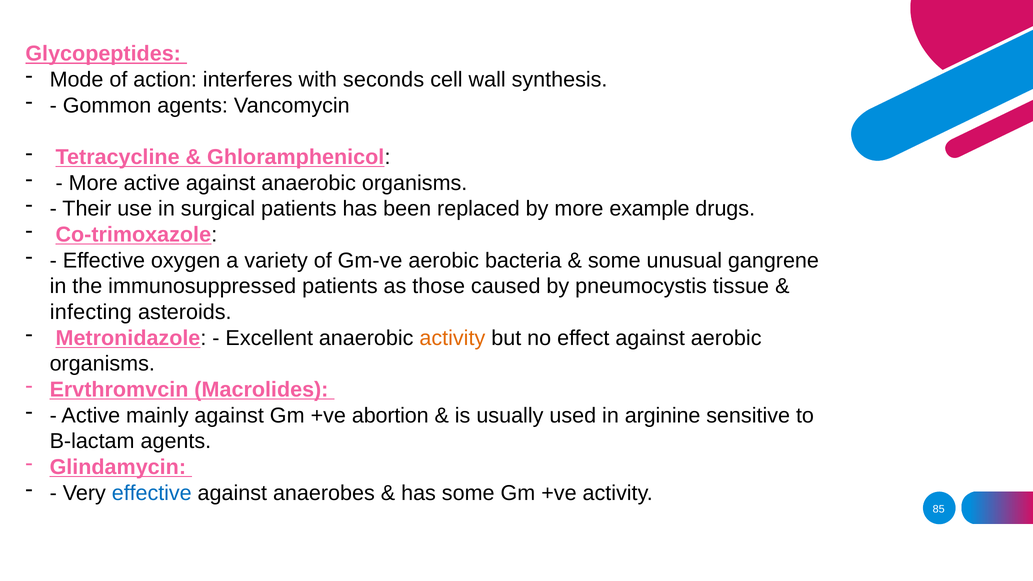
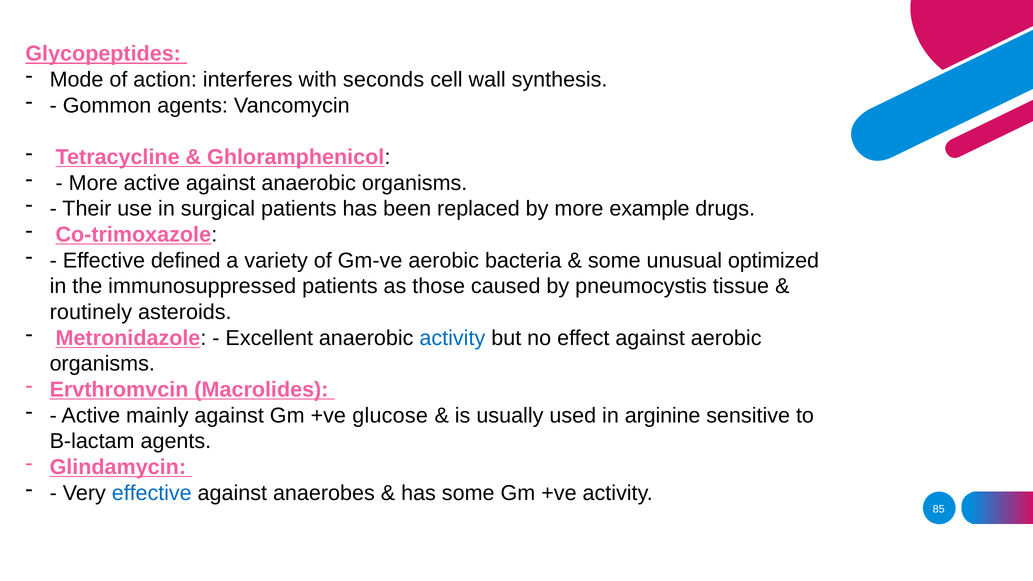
oxygen: oxygen -> defined (186, 261)
gangrene: gangrene -> optimized (774, 261)
infecting: infecting -> routinely (91, 312)
activity colour: orange -> blue (452, 338)
abortion: abortion -> glucose (390, 416)
